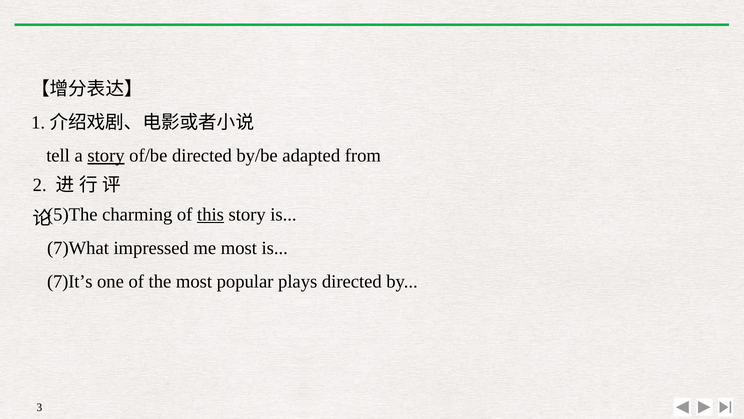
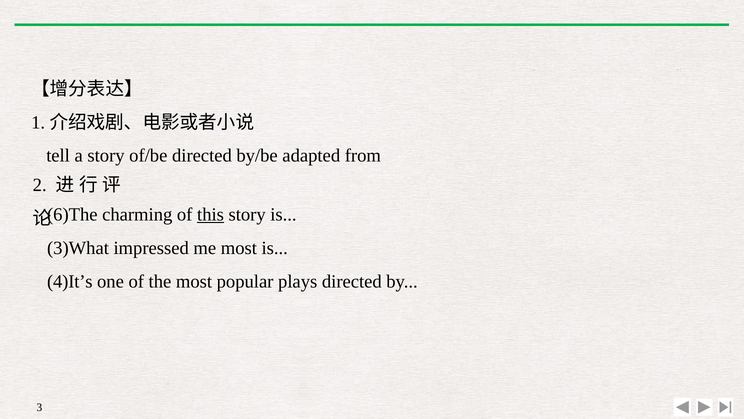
story underline: present -> none (106, 156)
5)The: 5)The -> 6)The (72, 214)
7)What: 7)What -> 3)What (78, 248)
7)It’s: 7)It’s -> 4)It’s (70, 281)
